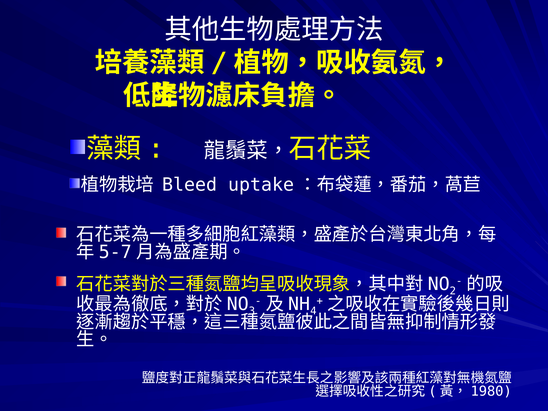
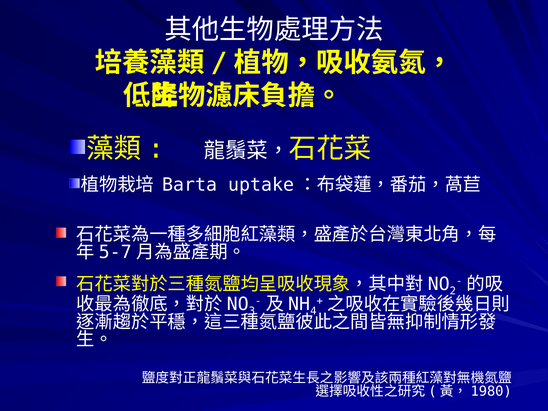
Bleed: Bleed -> Barta (190, 185)
